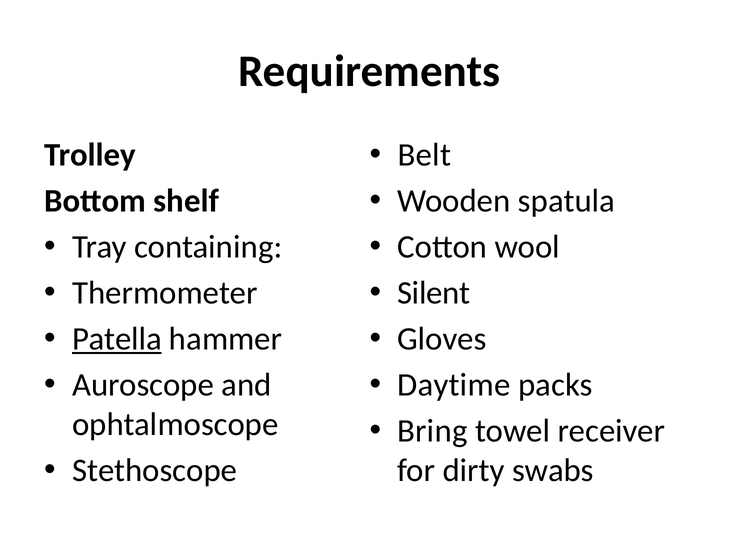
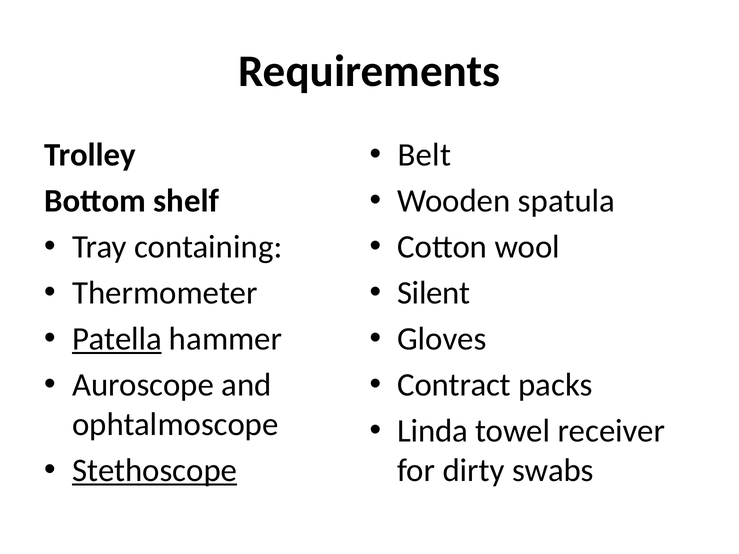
Daytime: Daytime -> Contract (454, 385)
Bring: Bring -> Linda (433, 431)
Stethoscope underline: none -> present (155, 471)
